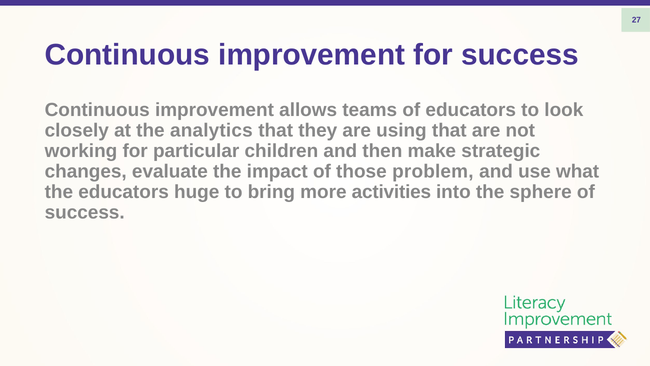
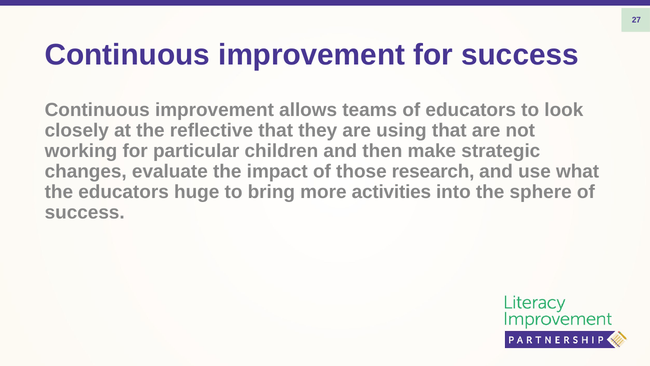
analytics: analytics -> reflective (211, 130)
problem: problem -> research (433, 171)
